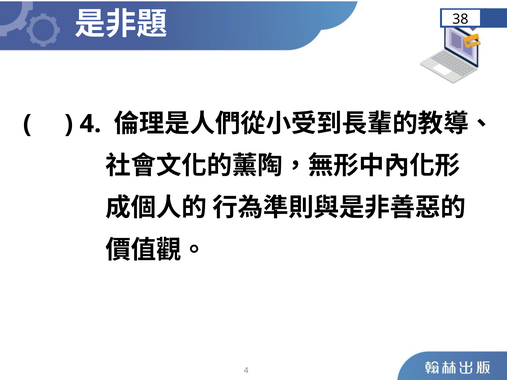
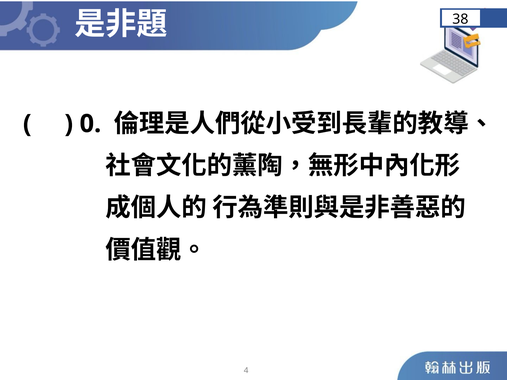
4: 4 -> 0 (90, 124)
